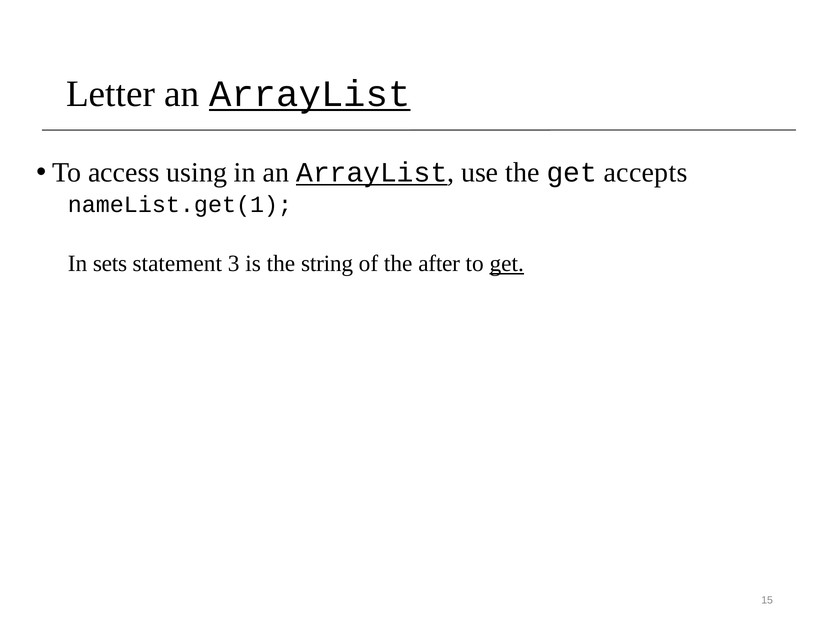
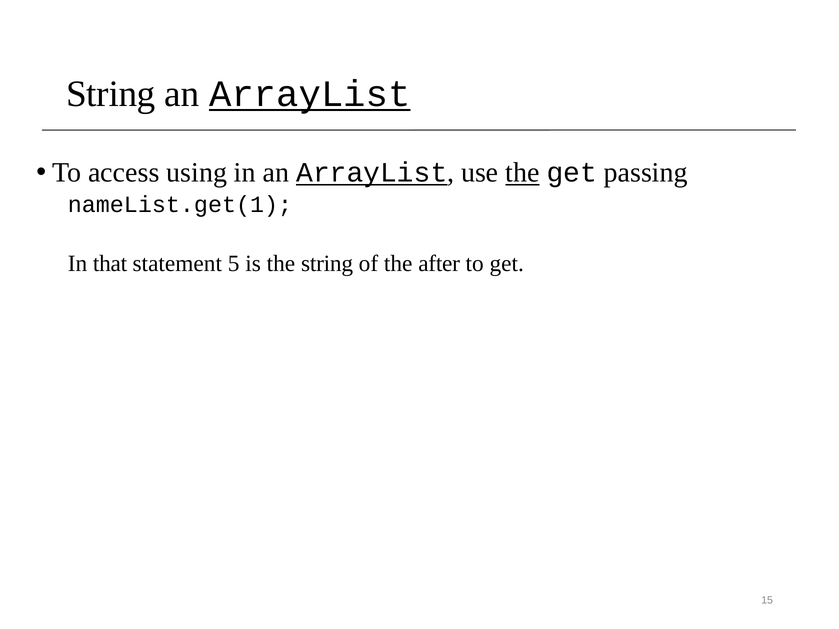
Letter: Letter -> String (111, 94)
the underline: none -> present (522, 173)
accepts: accepts -> passing (646, 173)
sets: sets -> that (110, 264)
3: 3 -> 5 (234, 264)
get underline: present -> none (507, 264)
